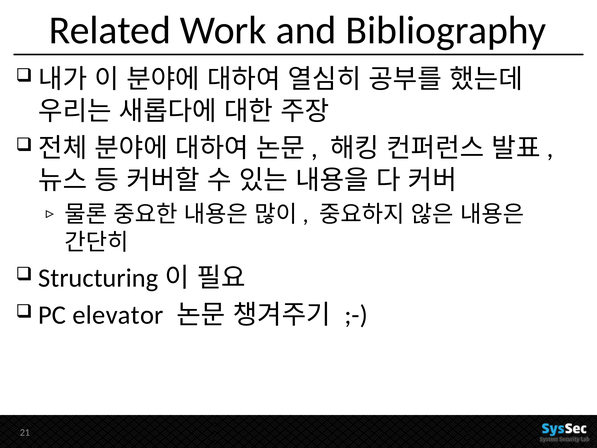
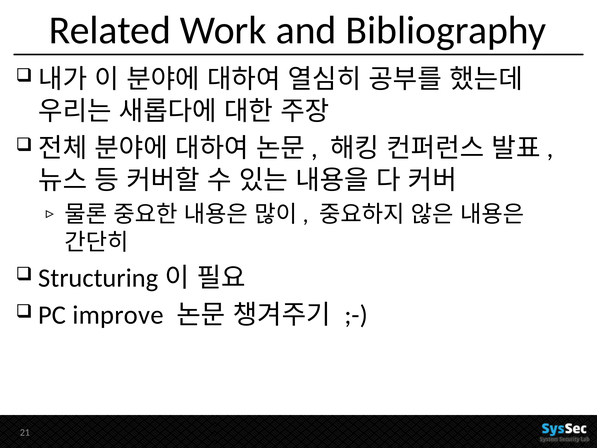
elevator: elevator -> improve (118, 315)
